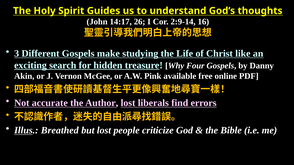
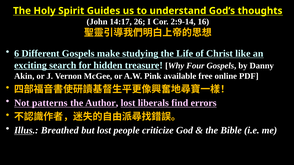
3: 3 -> 6 (17, 54)
accurate: accurate -> patterns (50, 103)
